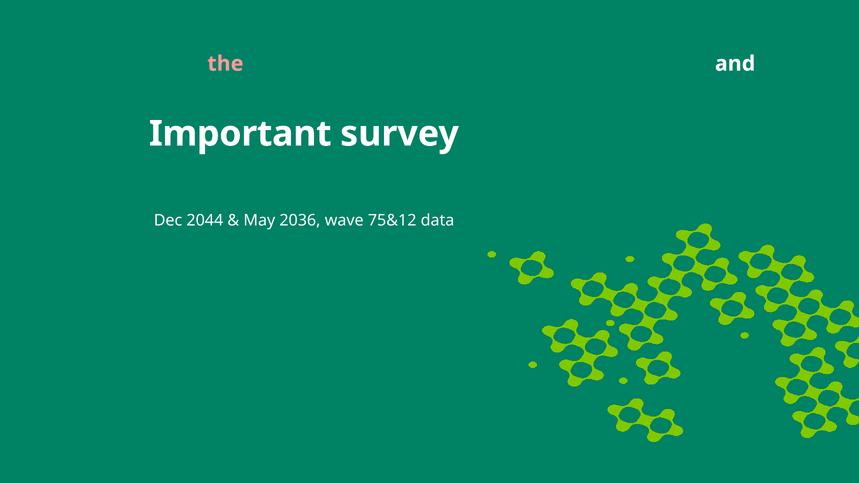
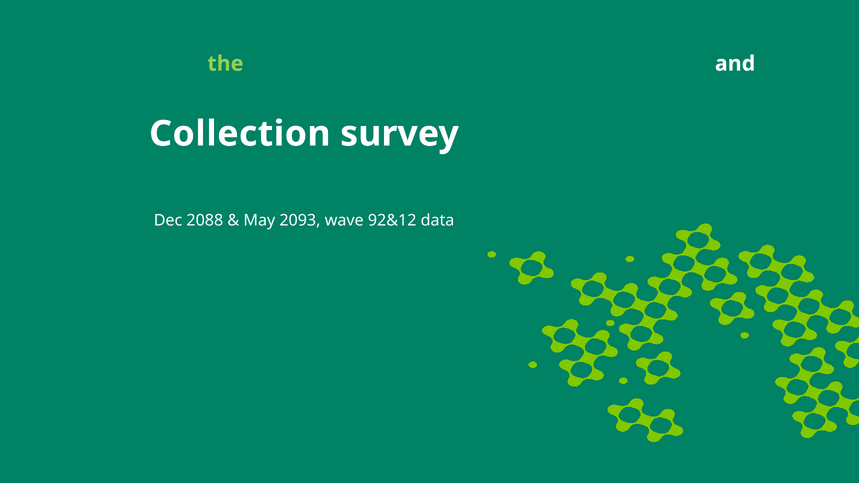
the colour: pink -> light green (225, 64)
Important: Important -> Collection (240, 134)
2044: 2044 -> 2088 (205, 221)
2036: 2036 -> 2093 (300, 221)
75&12: 75&12 -> 92&12 (392, 221)
